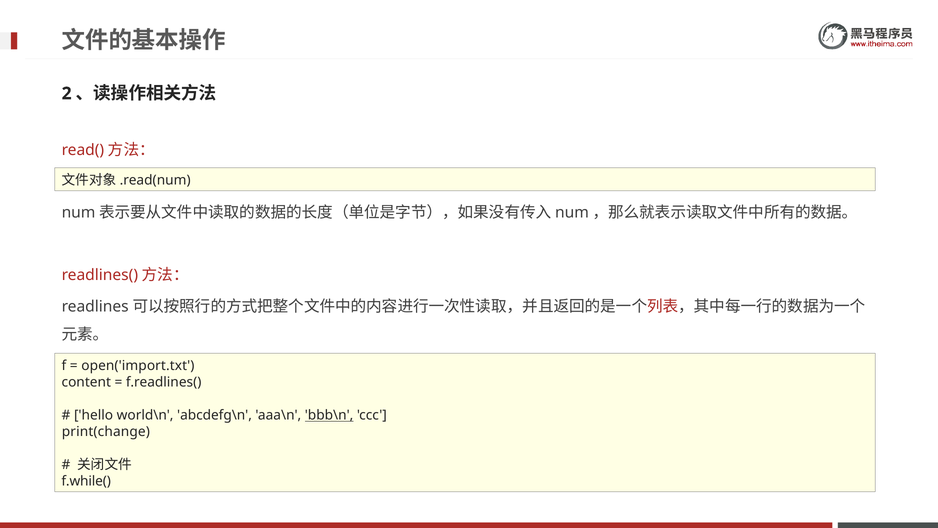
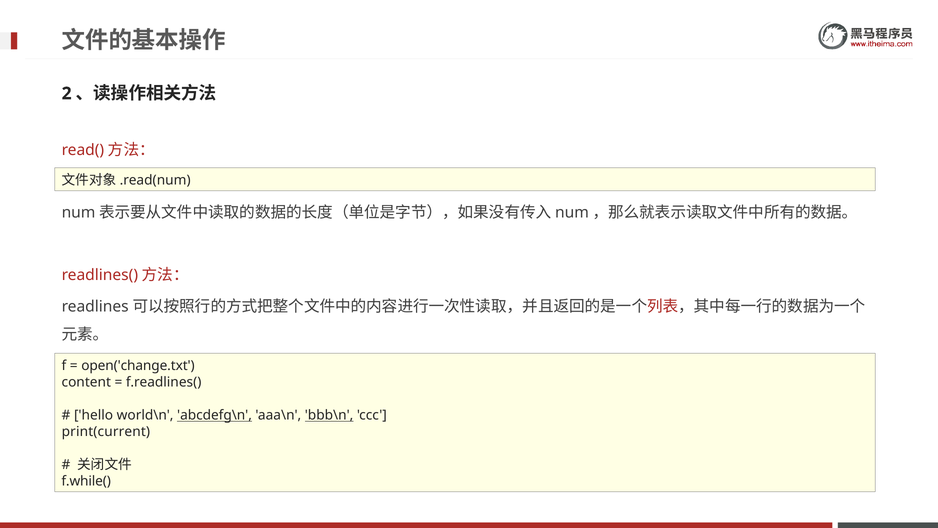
open('import.txt: open('import.txt -> open('change.txt (138, 366)
abcdefg\n underline: none -> present (215, 415)
print(change: print(change -> print(current (106, 431)
